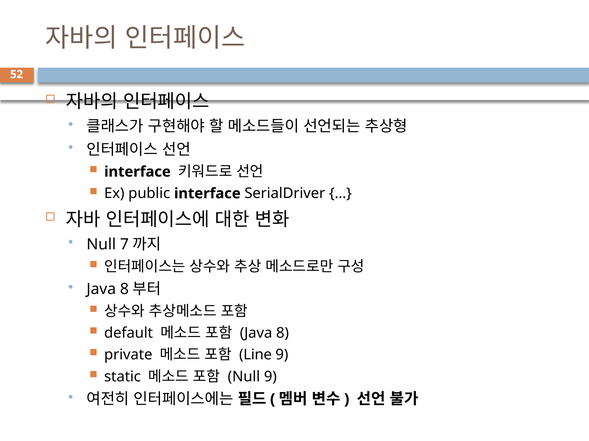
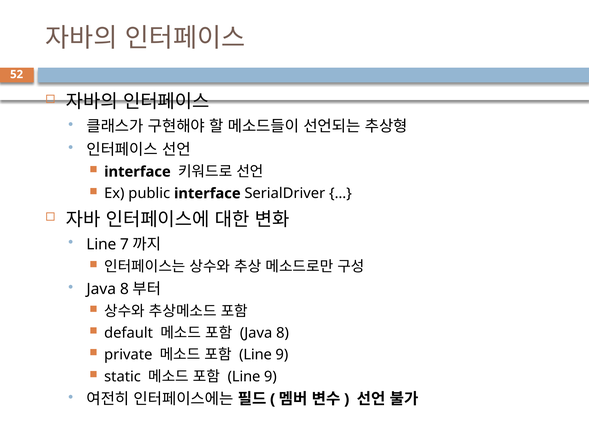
Null: Null -> Line (101, 245)
Null: Null -> Line (244, 377)
